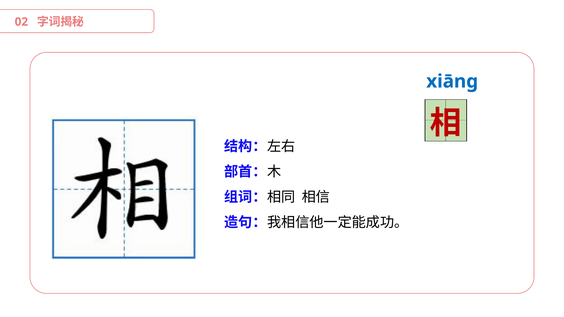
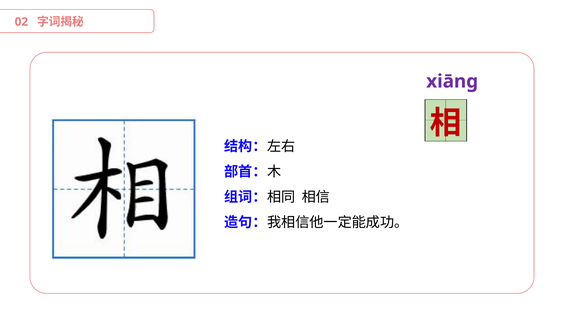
xiāng colour: blue -> purple (452, 81)
